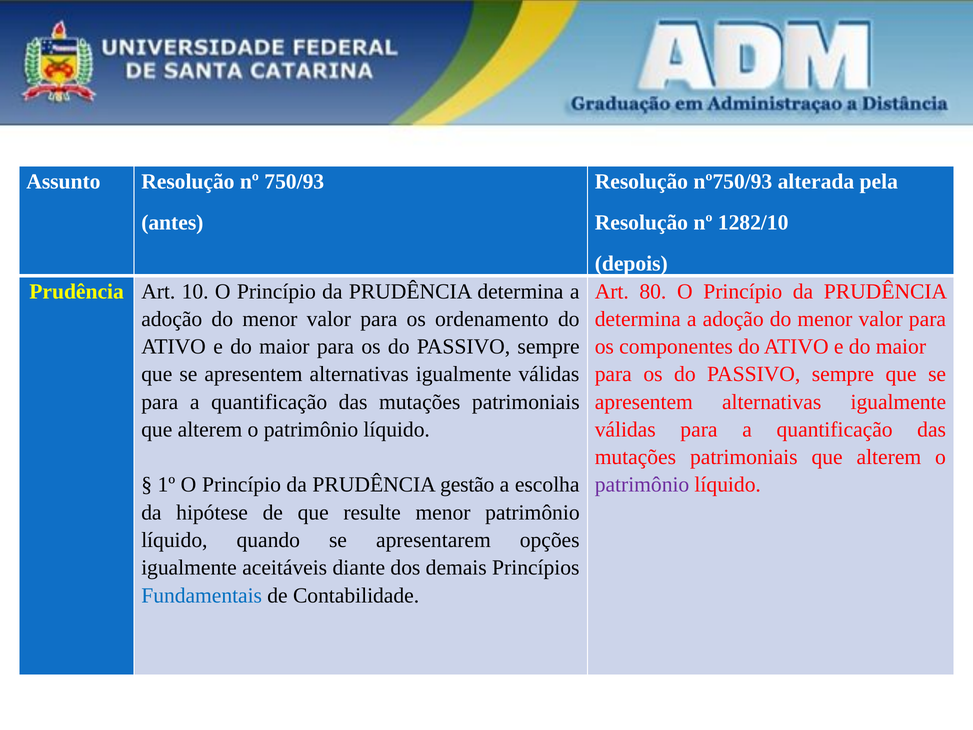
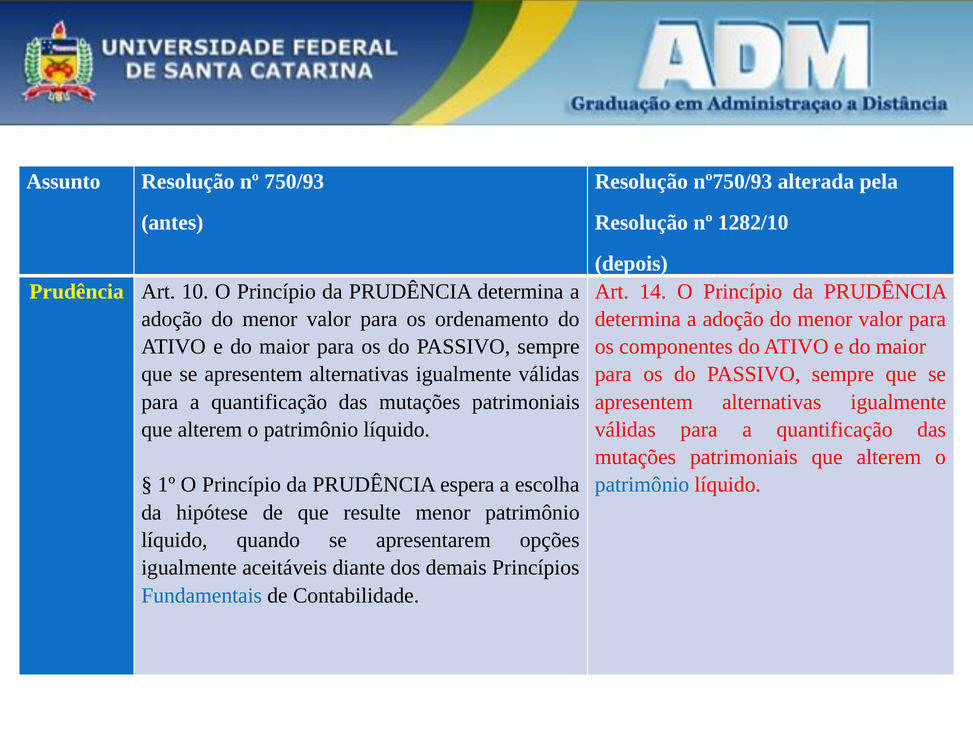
80: 80 -> 14 (653, 291)
gestão: gestão -> espera (467, 485)
patrimônio colour: purple -> blue (642, 485)
